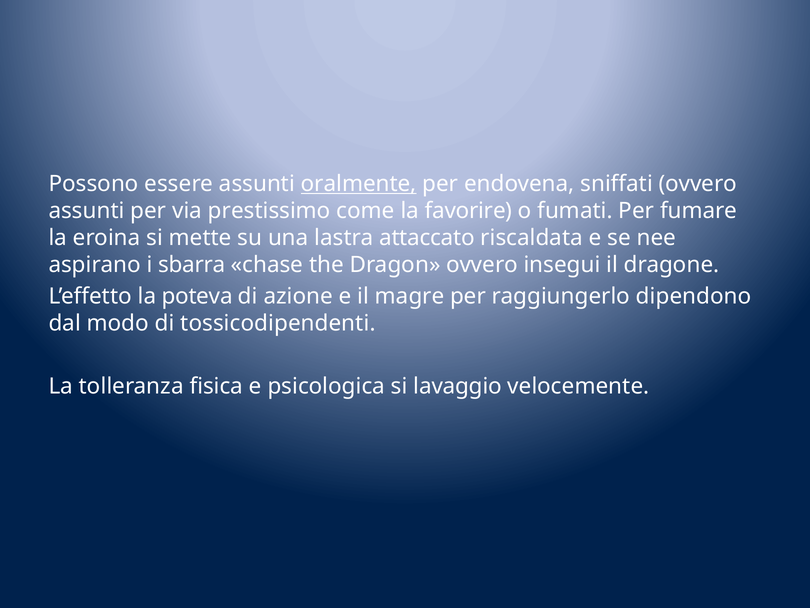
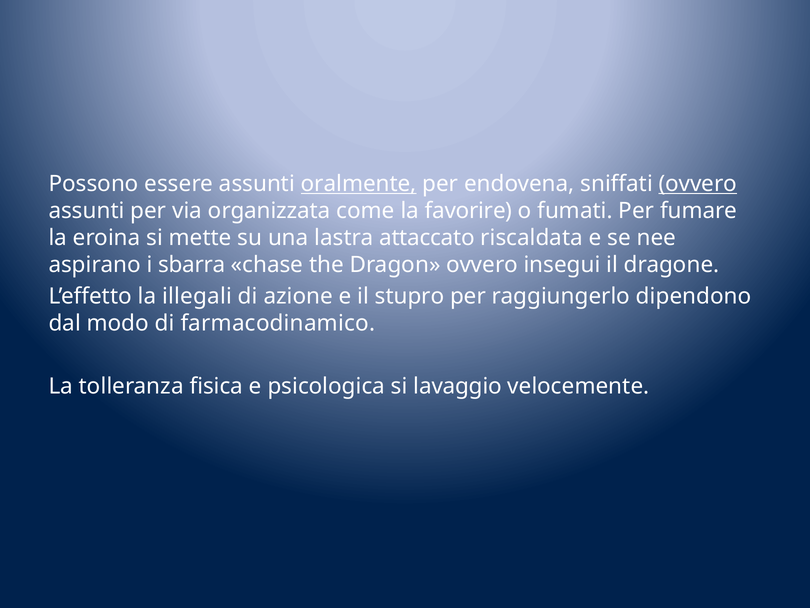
ovvero underline: none -> present (698, 184)
prestissimo: prestissimo -> organizzata (269, 211)
poteva: poteva -> illegali (197, 296)
magre: magre -> stupro (410, 296)
tossicodipendenti: tossicodipendenti -> farmacodinamico (278, 323)
